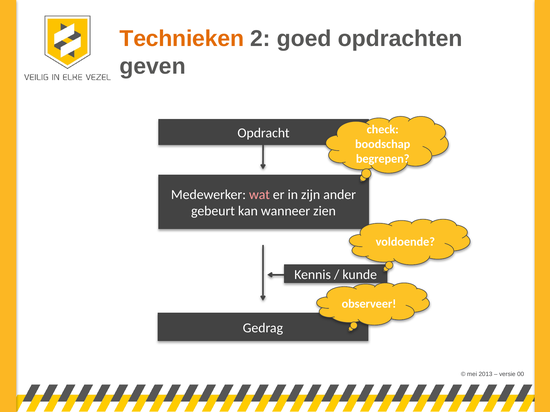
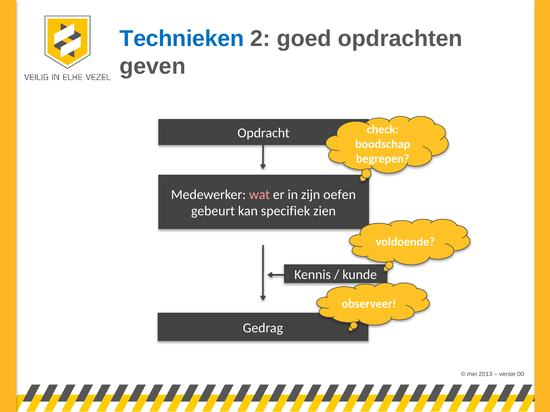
Technieken colour: orange -> blue (182, 39)
ander: ander -> oefen (340, 195)
wanneer: wanneer -> specifiek (286, 211)
